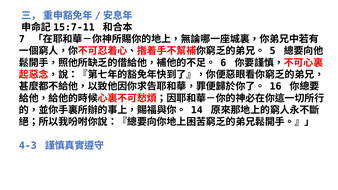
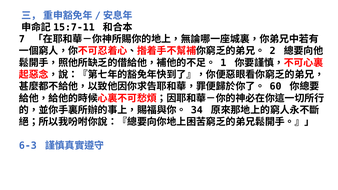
5: 5 -> 2 (273, 51)
6: 6 -> 1 (223, 63)
16: 16 -> 60 (276, 87)
14: 14 -> 34 (197, 110)
4-3: 4-3 -> 6-3 (28, 146)
